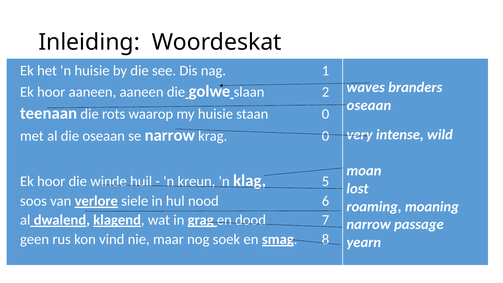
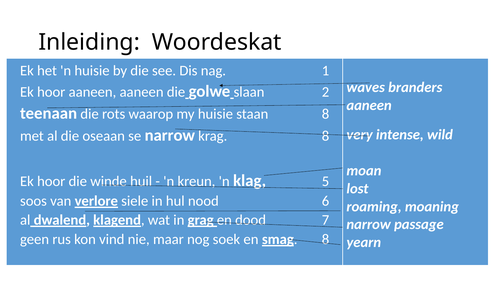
oseaan: oseaan -> aaneen (369, 105)
staan 0: 0 -> 8 (326, 114)
krag 0: 0 -> 8 (326, 136)
